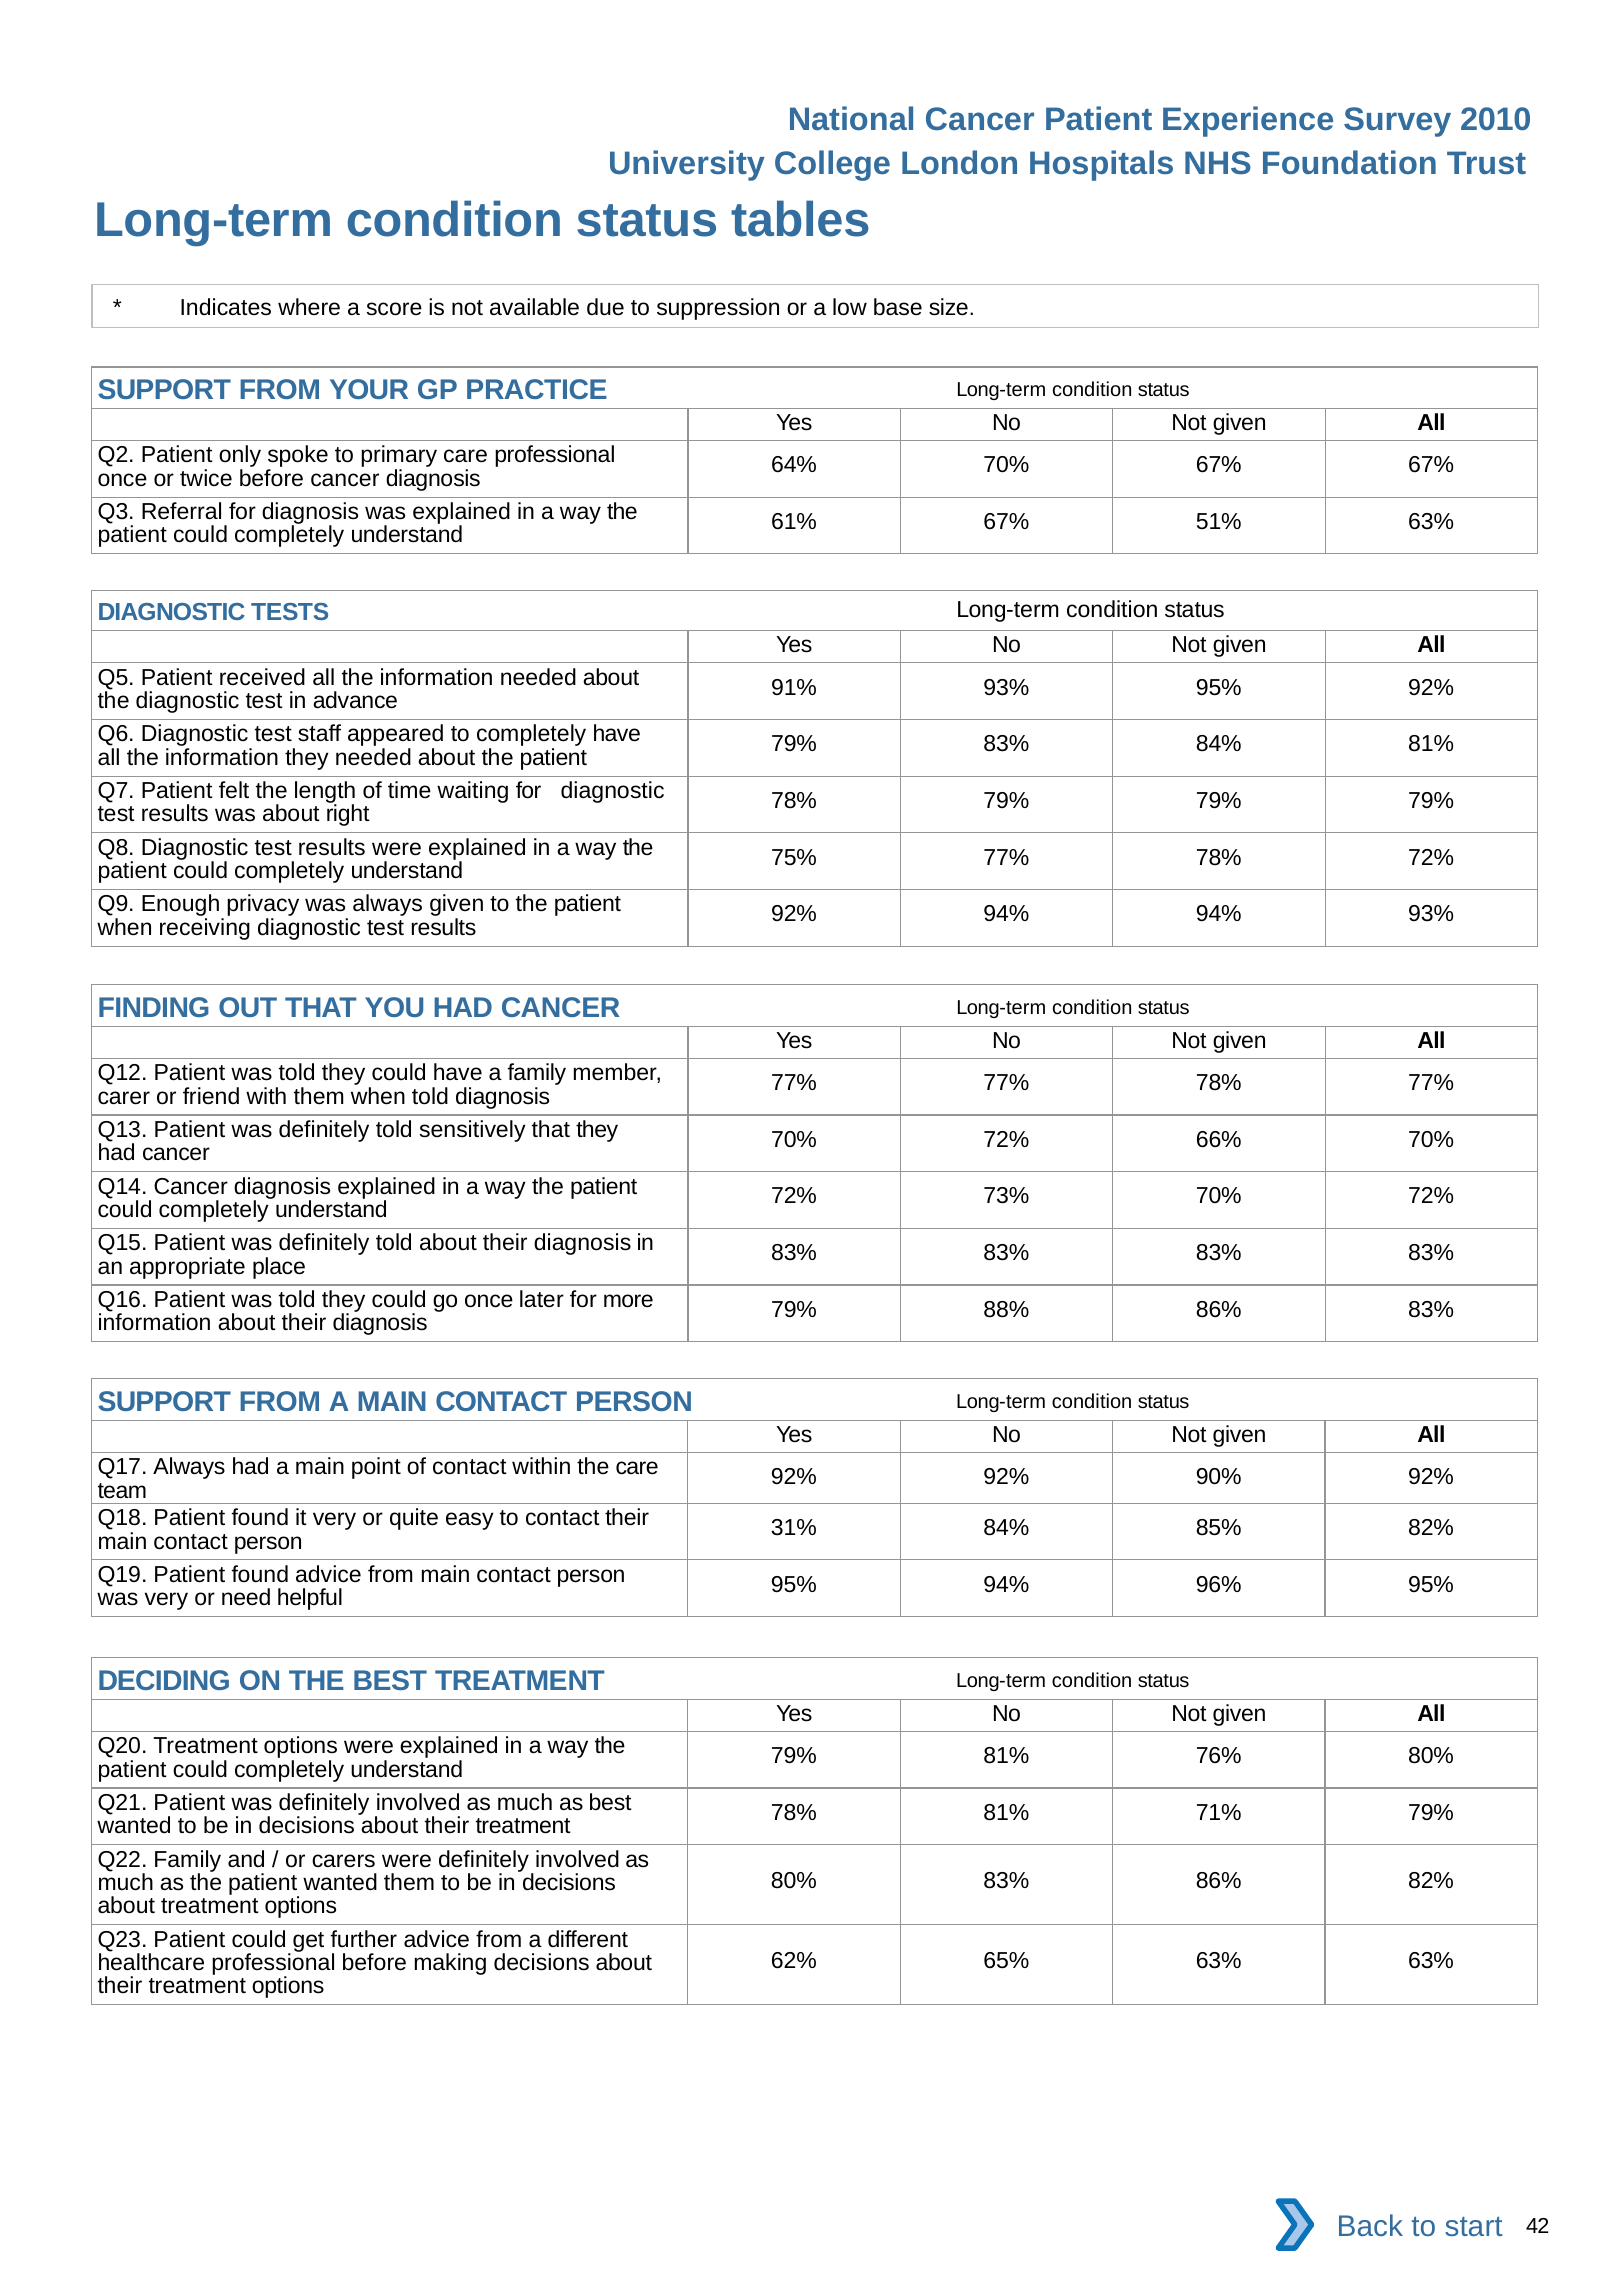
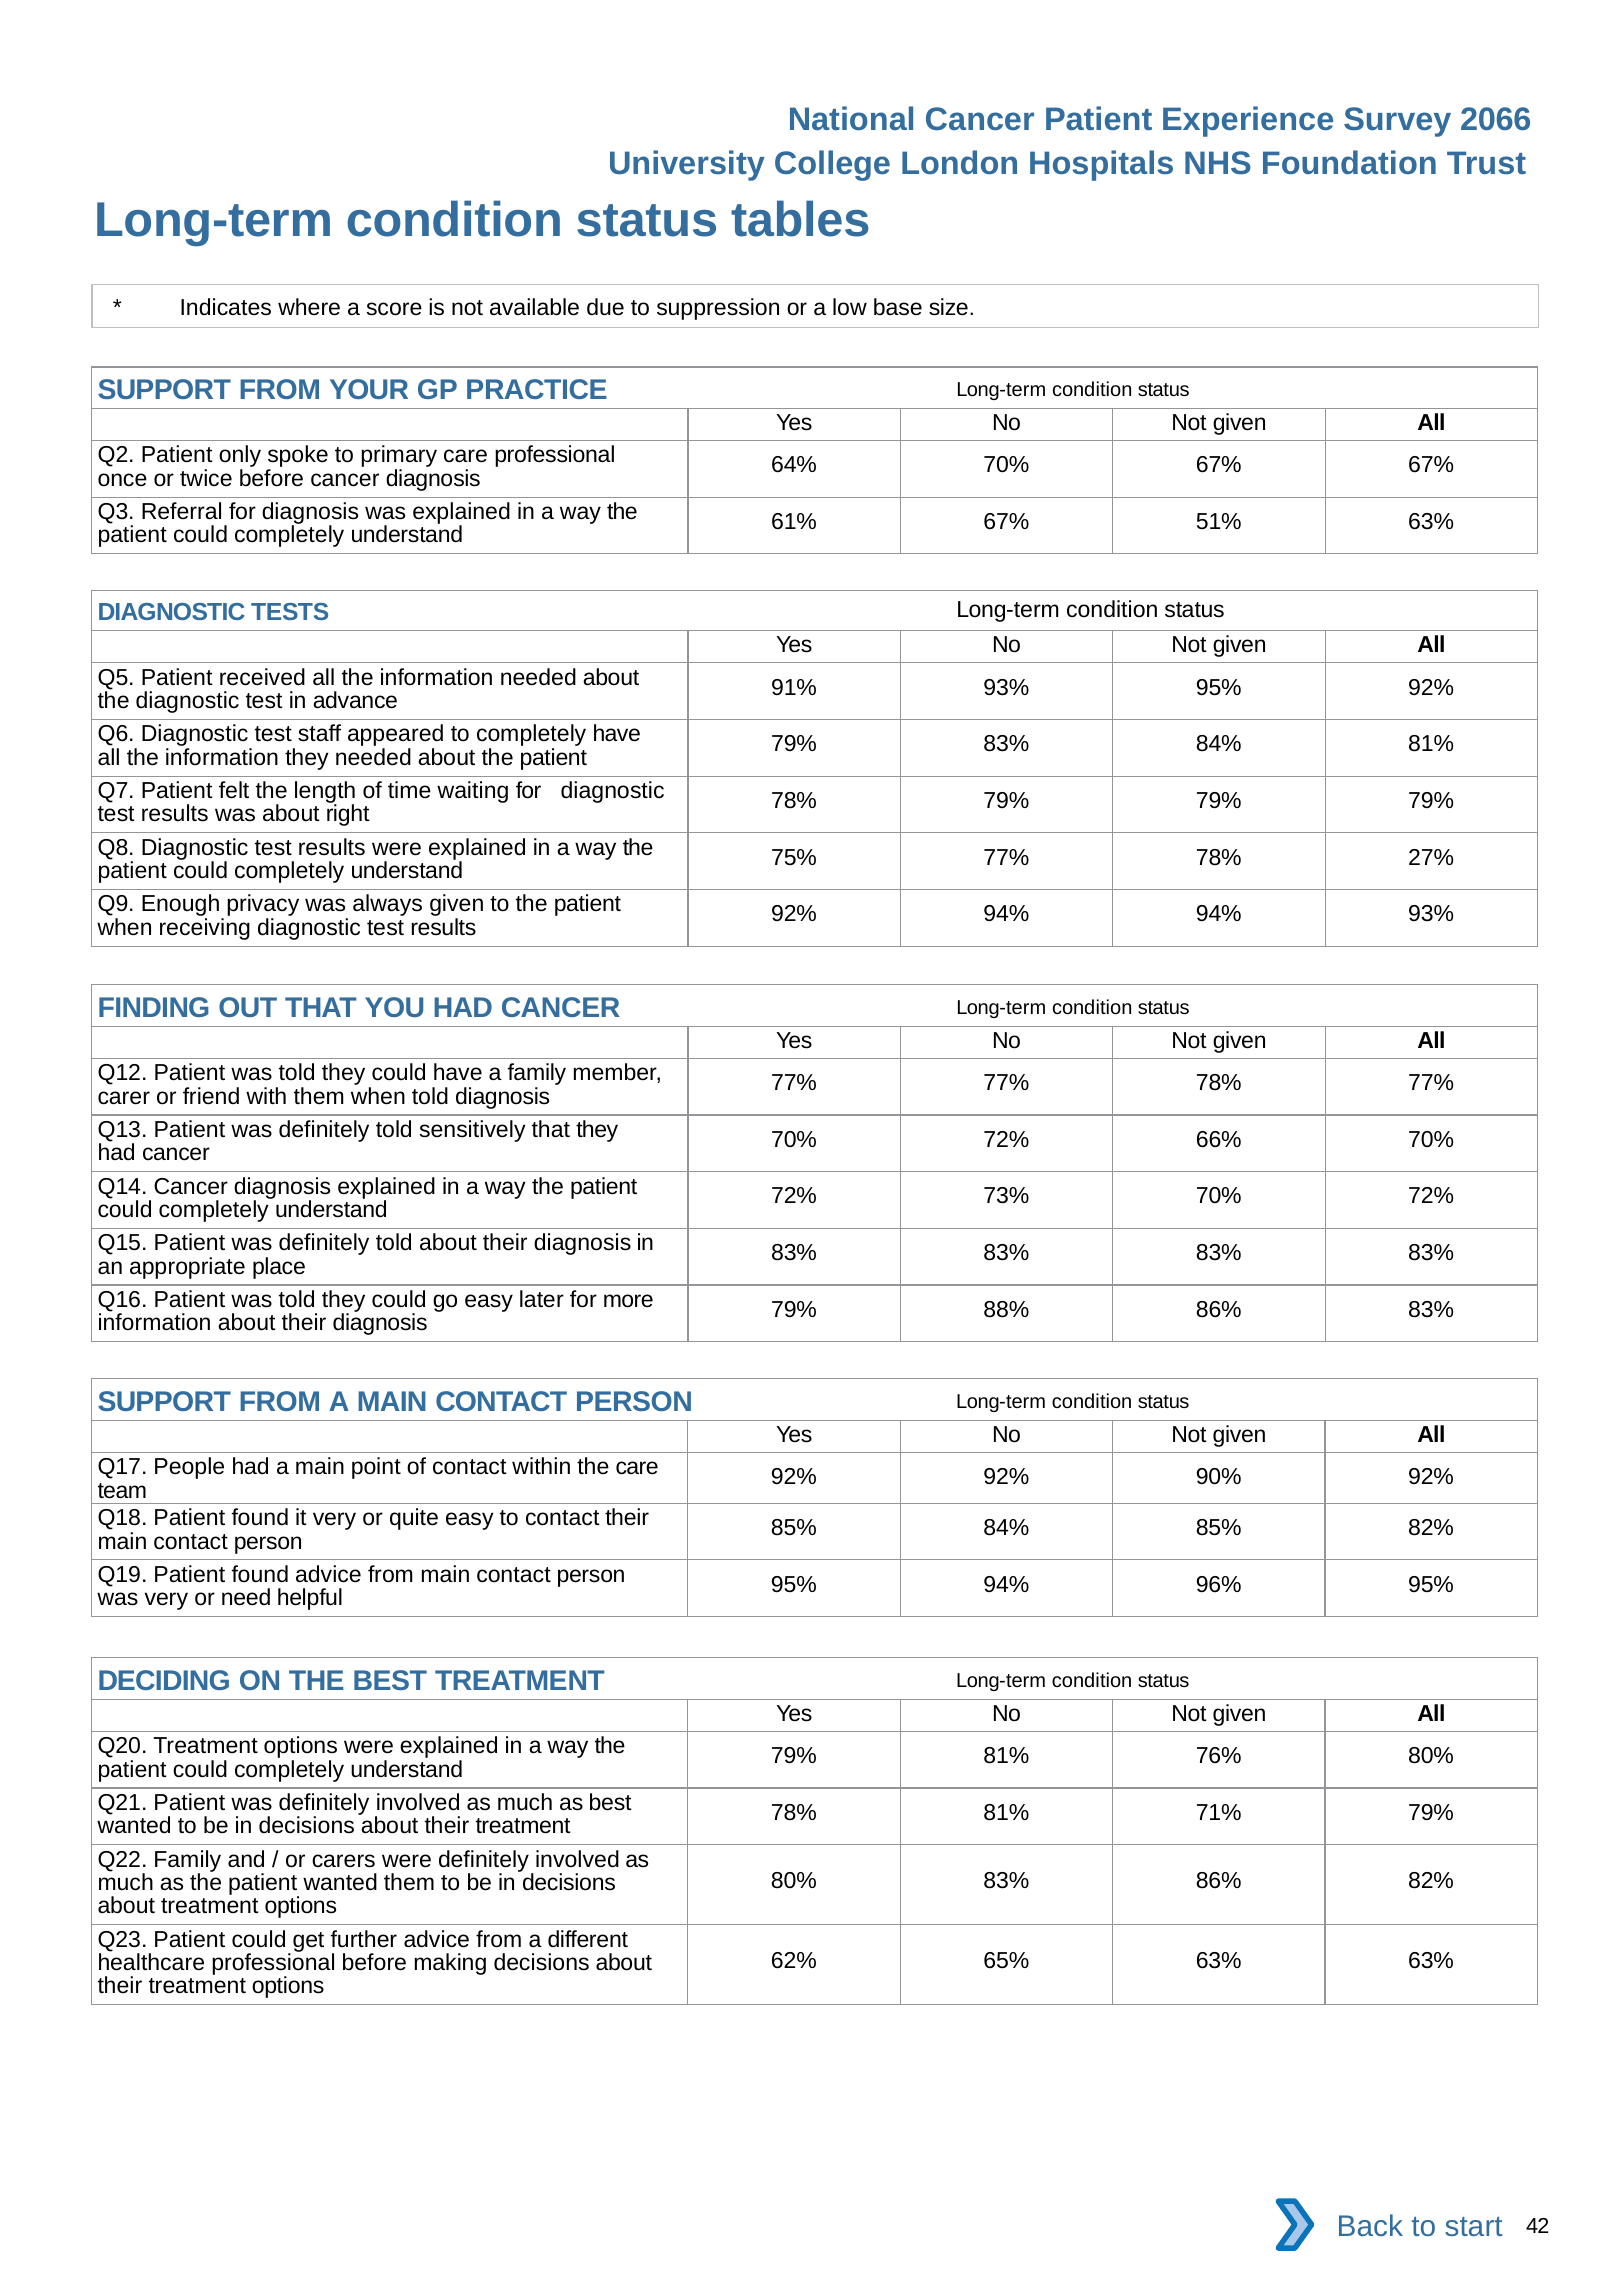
2010: 2010 -> 2066 (1496, 120)
78% 72%: 72% -> 27% (1431, 857)
go once: once -> easy (489, 1300)
Q17 Always: Always -> People (189, 1467)
31%: 31% -> 85% (794, 1528)
